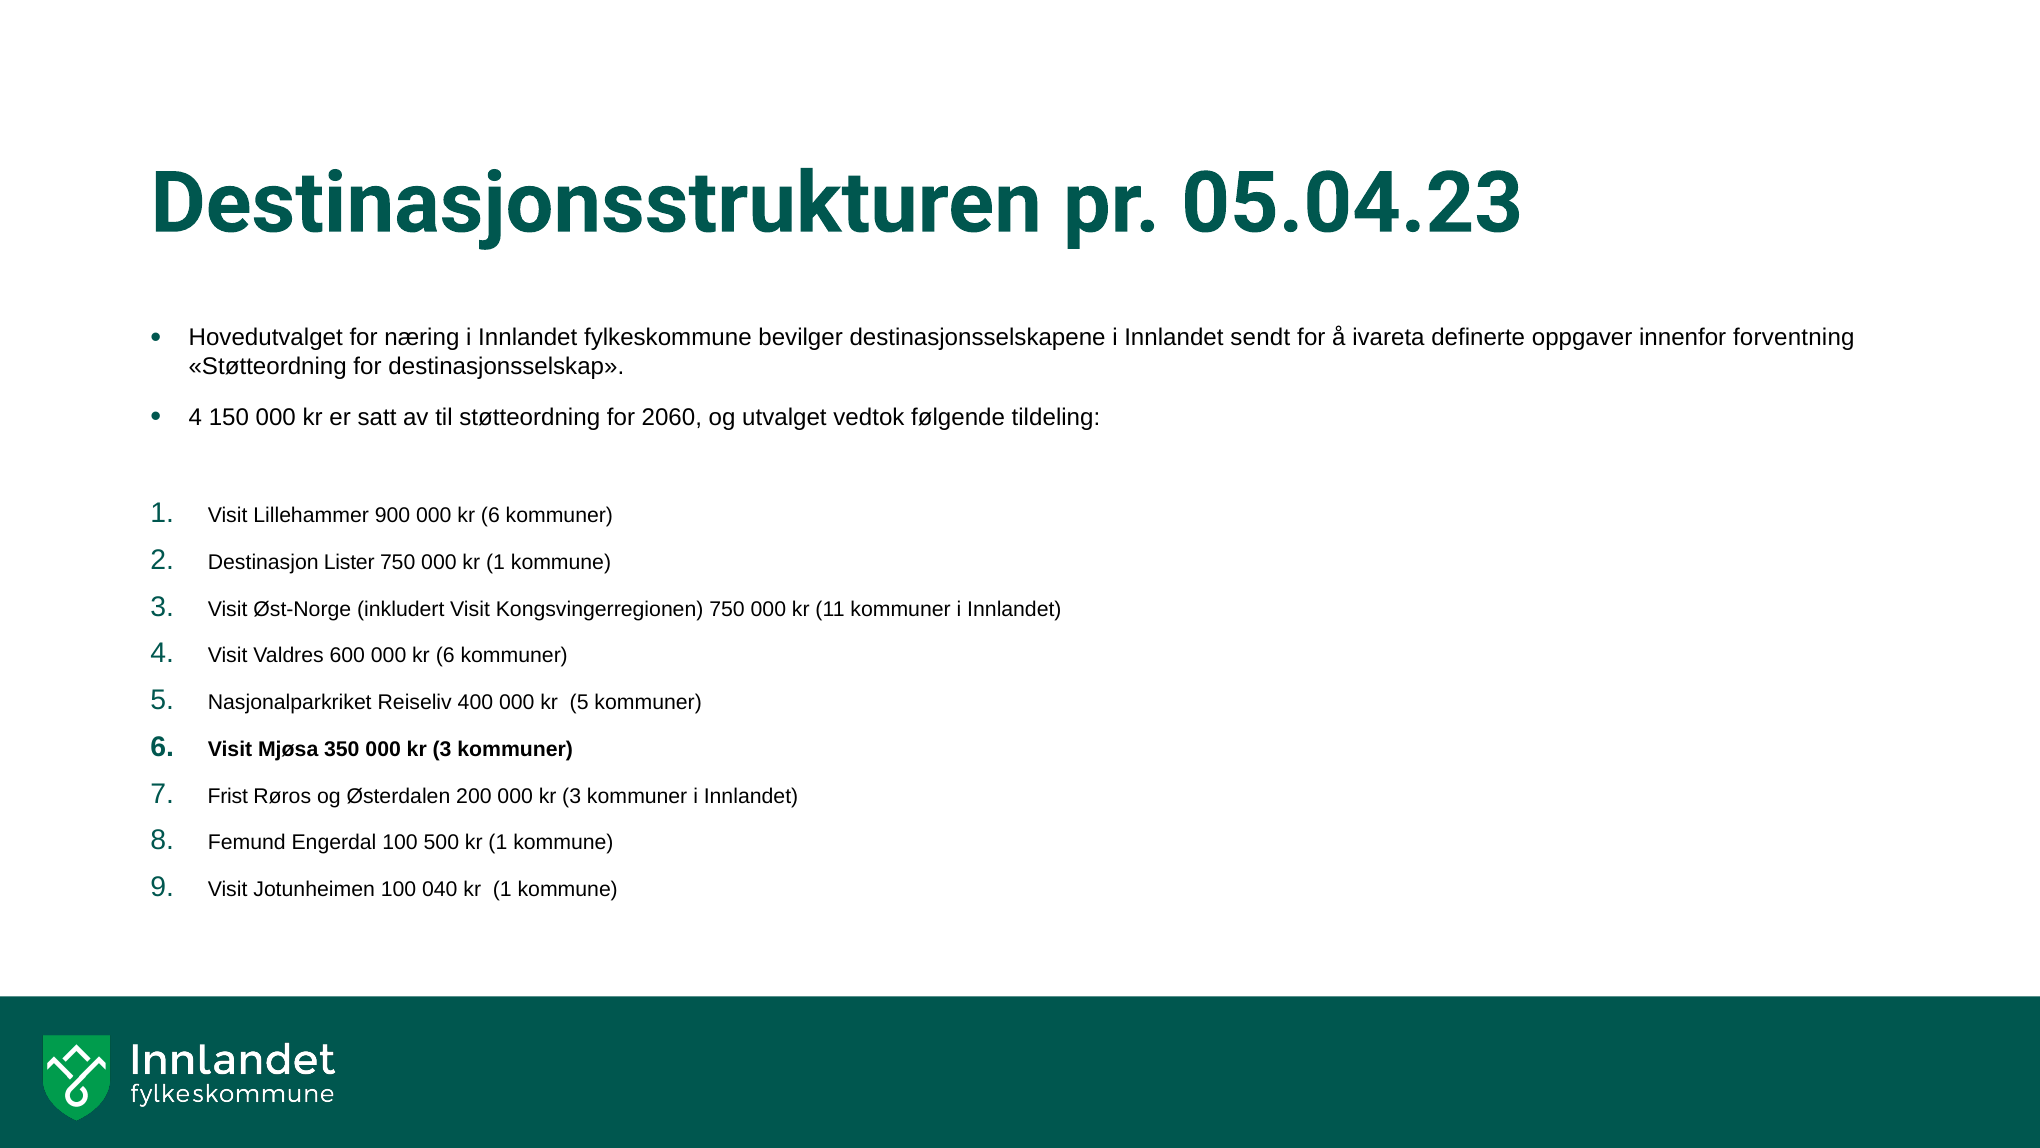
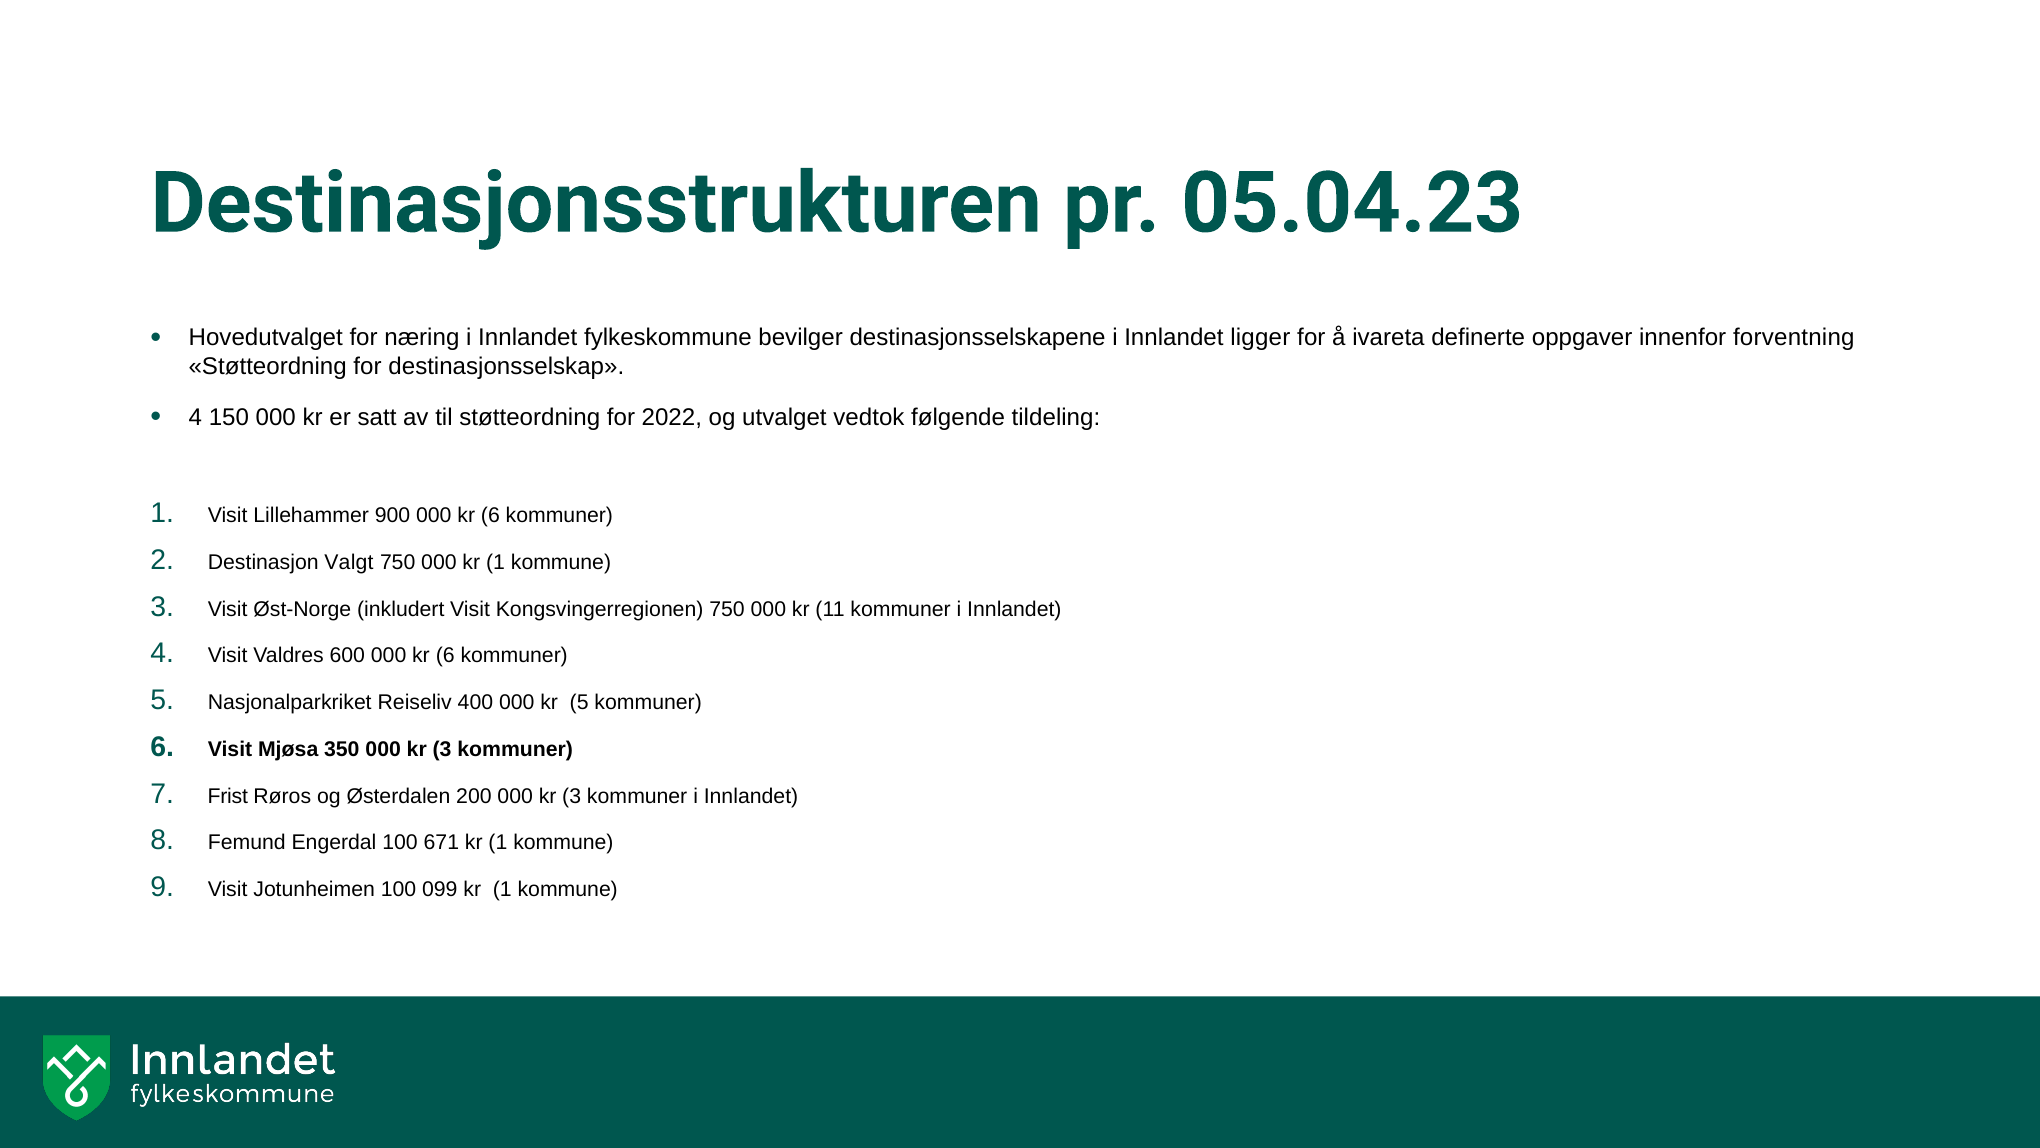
sendt: sendt -> ligger (1260, 338)
2060: 2060 -> 2022 (672, 417)
Lister: Lister -> Valgt (349, 562)
500: 500 -> 671 (441, 843)
040: 040 -> 099 (440, 889)
